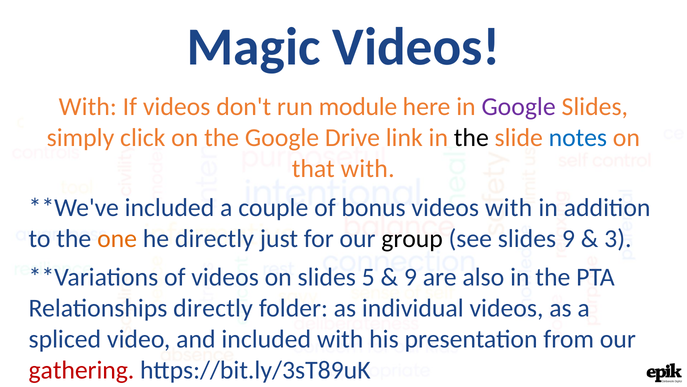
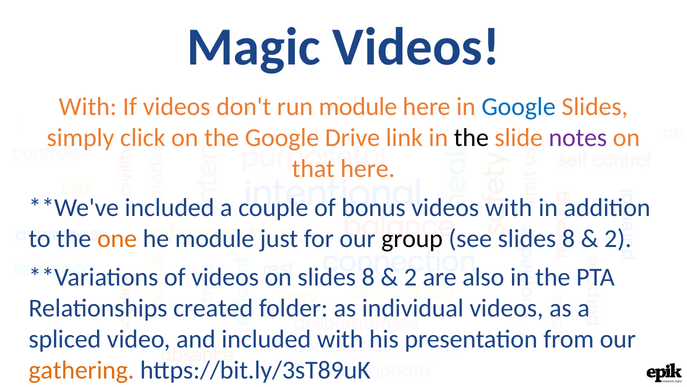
Google colour: purple -> blue (519, 107)
notes colour: blue -> purple (578, 138)
that with: with -> here (368, 169)
he directly: directly -> module (215, 238)
see slides 9: 9 -> 8 (568, 238)
3: 3 -> 2 (618, 238)
on slides 5: 5 -> 8 (368, 277)
9: 9 -> 2 (410, 277)
Relationships directly: directly -> created (213, 308)
gathering colour: red -> orange (81, 370)
